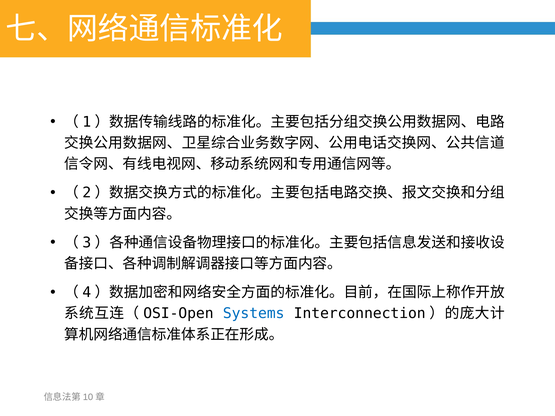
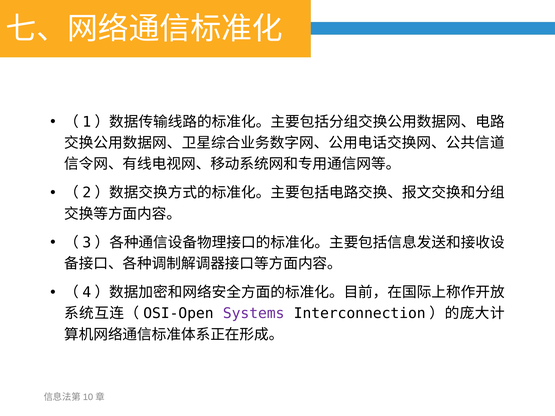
Systems colour: blue -> purple (254, 314)
